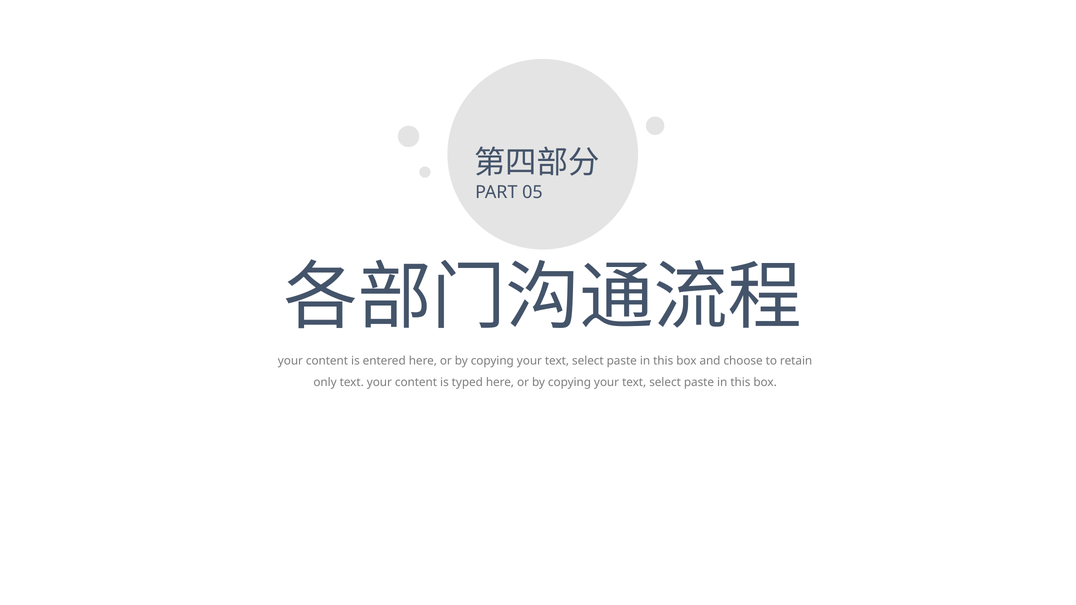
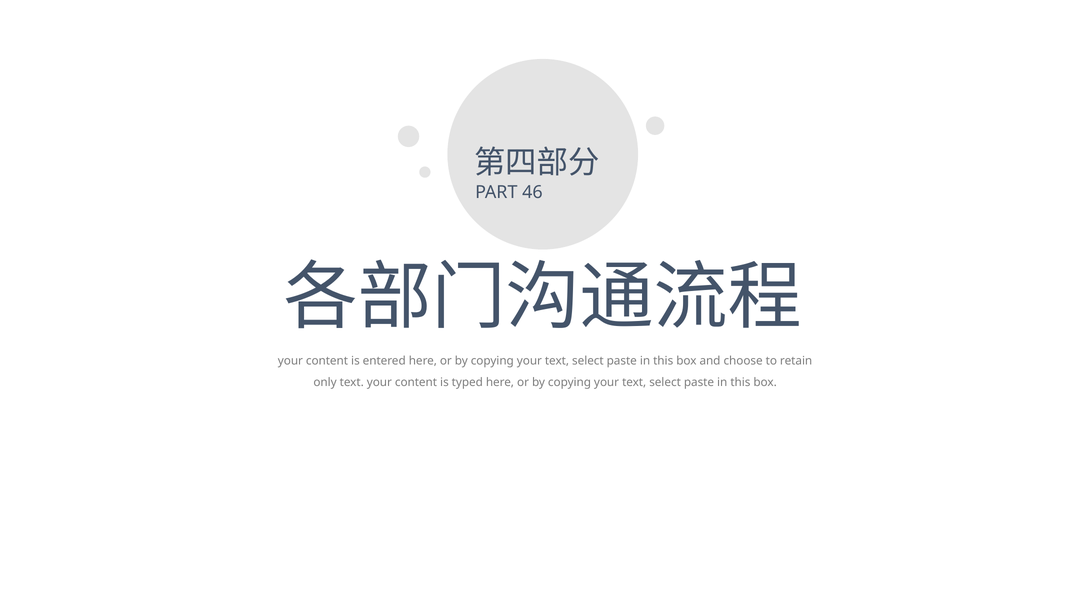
05: 05 -> 46 (532, 192)
